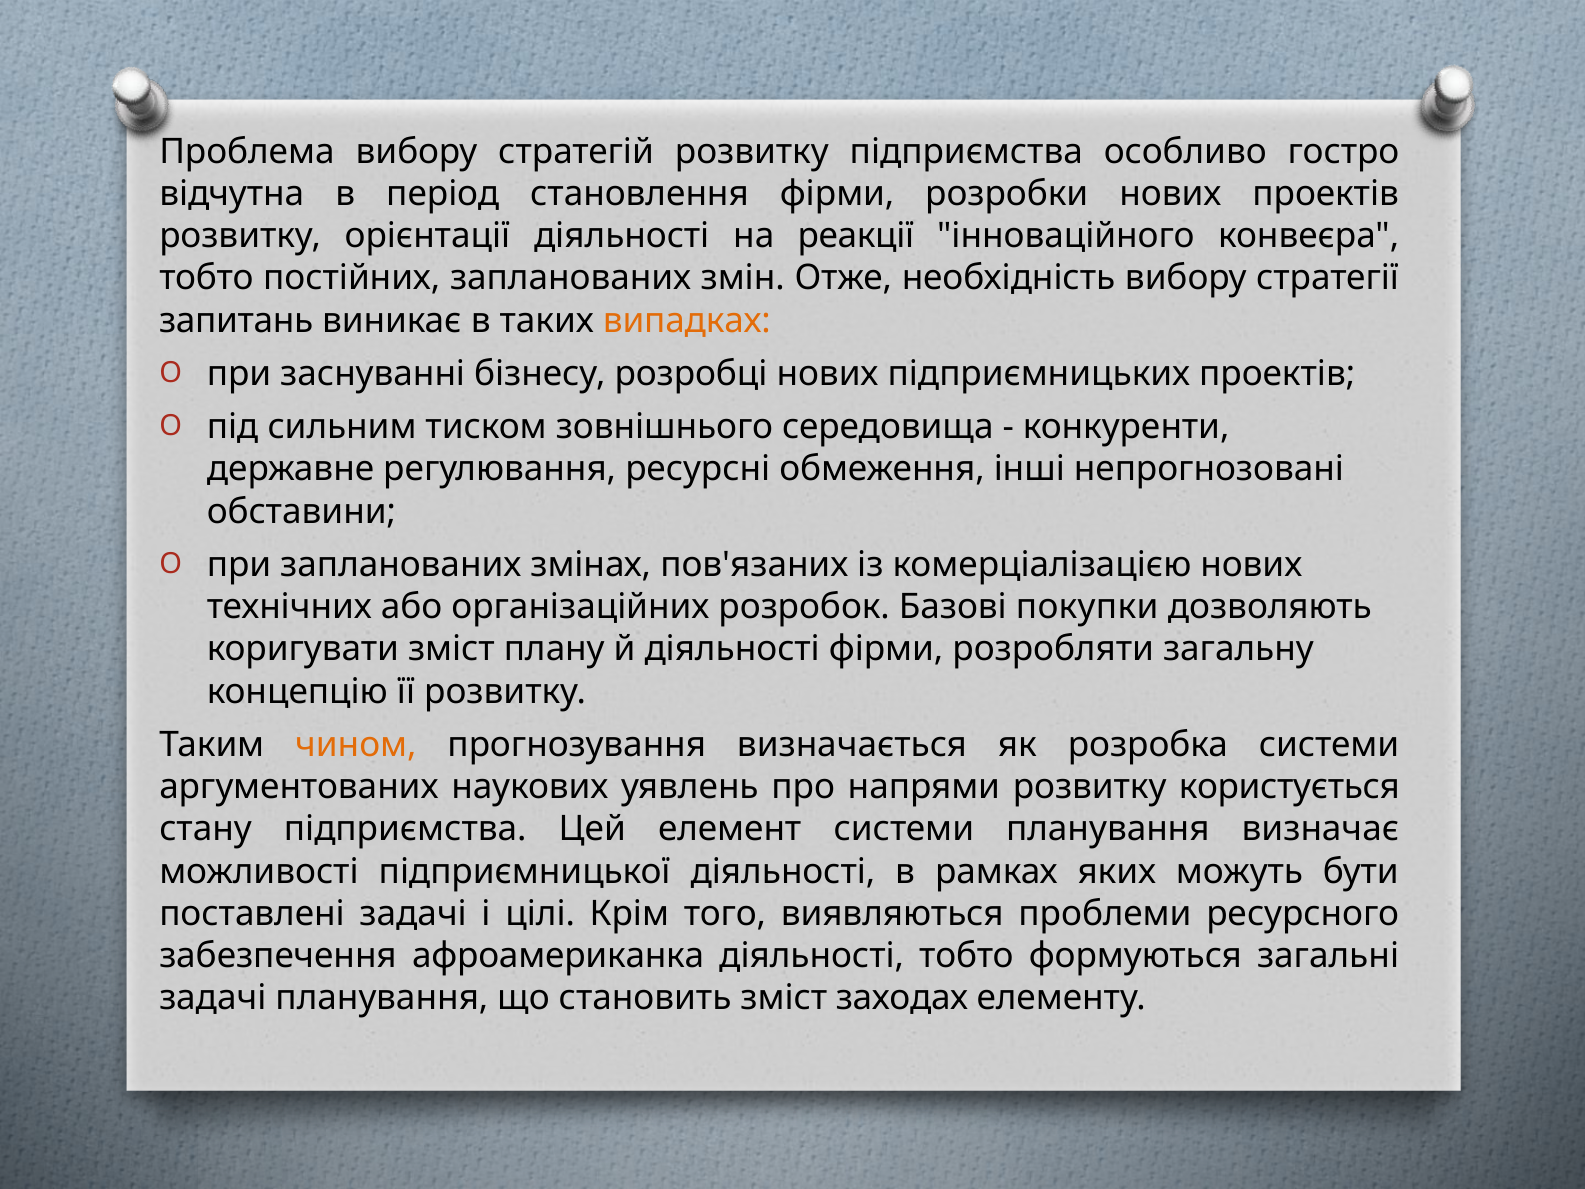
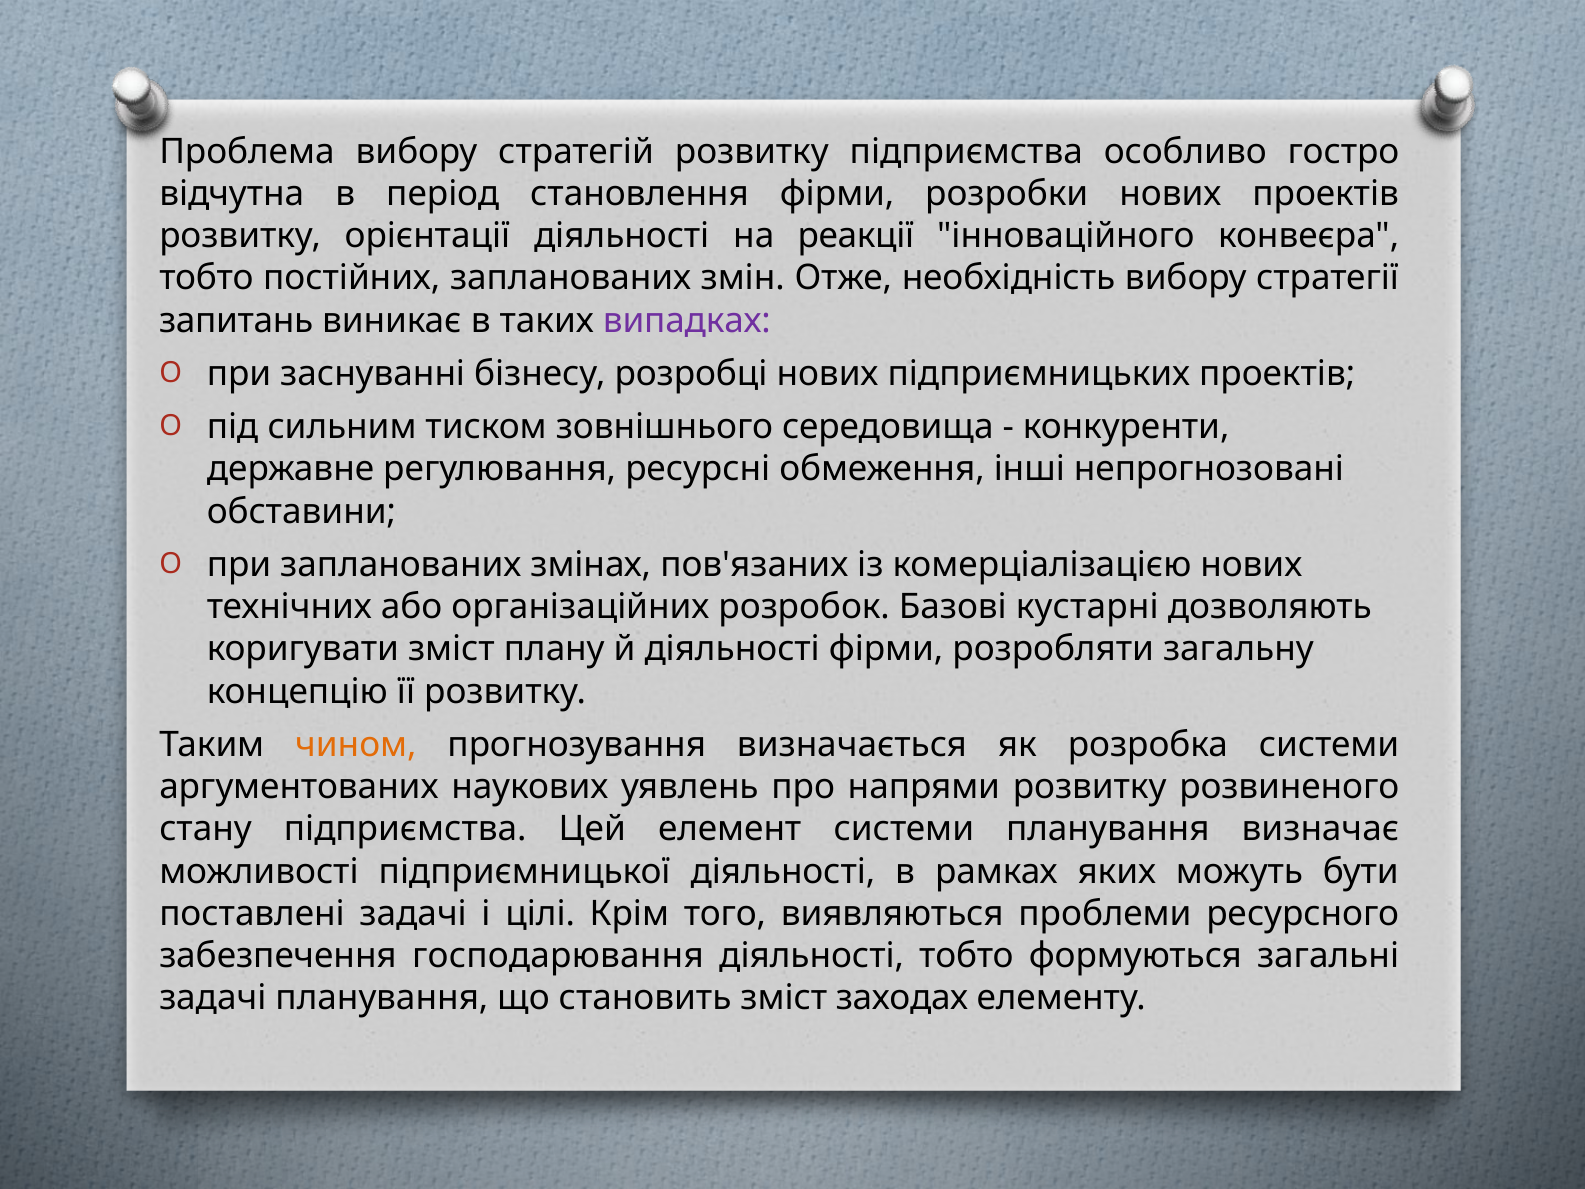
випадках colour: orange -> purple (687, 321)
покупки: покупки -> кустарні (1087, 607)
користується: користується -> розвиненого (1289, 787)
афроамериканка: афроамериканка -> господарювання (558, 956)
